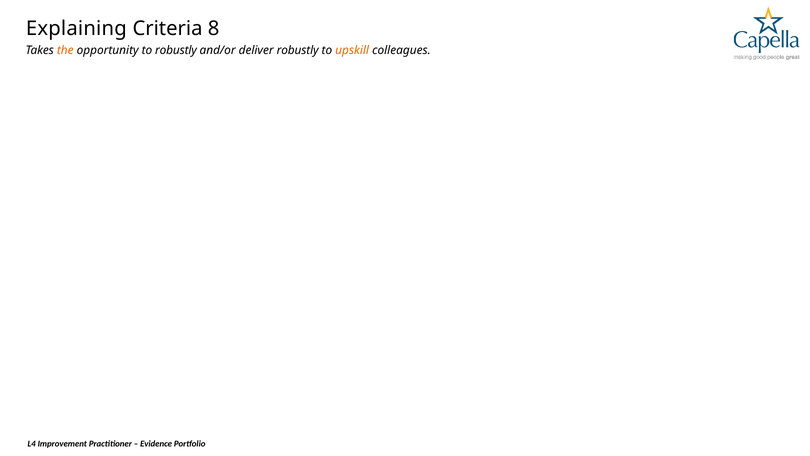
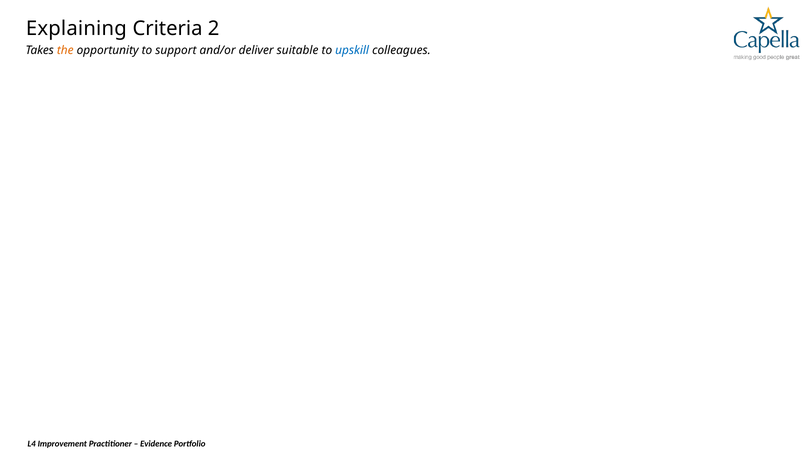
8: 8 -> 2 (214, 29)
to robustly: robustly -> support (176, 50)
deliver robustly: robustly -> suitable (298, 50)
upskill colour: orange -> blue (352, 50)
